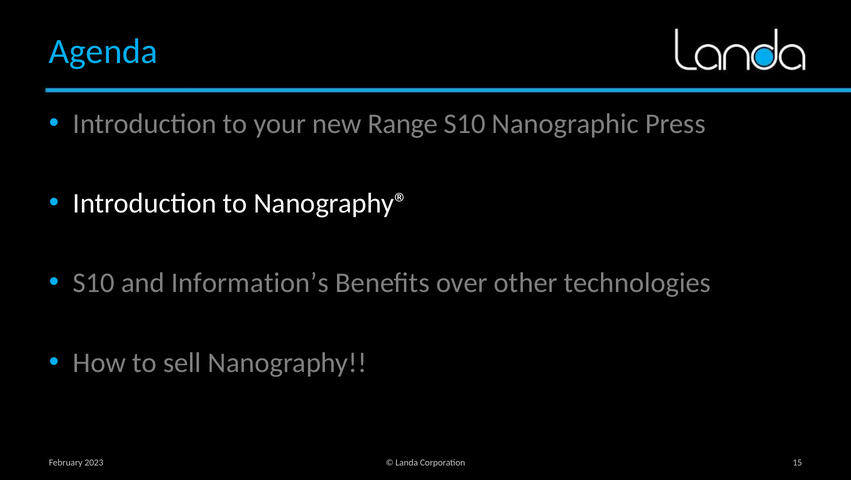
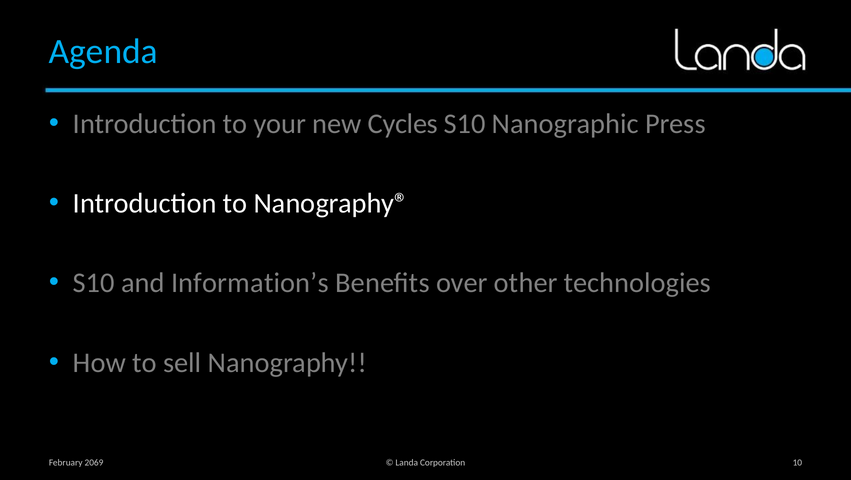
Range: Range -> Cycles (403, 124)
2023: 2023 -> 2069 (94, 462)
15: 15 -> 10 (797, 462)
